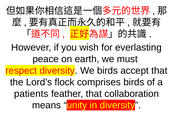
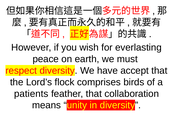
We birds: birds -> have (107, 70)
